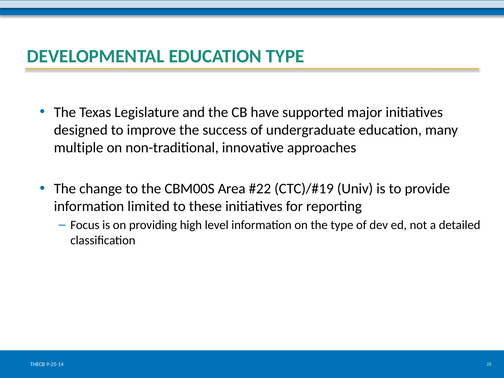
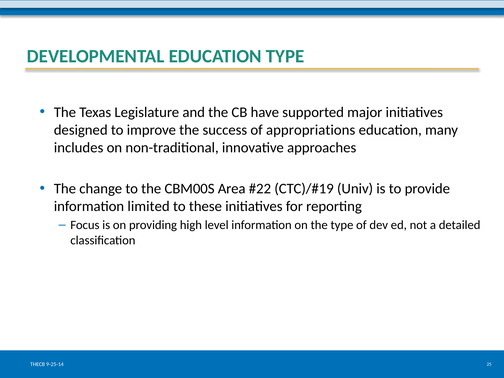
undergraduate: undergraduate -> appropriations (311, 130)
multiple: multiple -> includes (79, 148)
